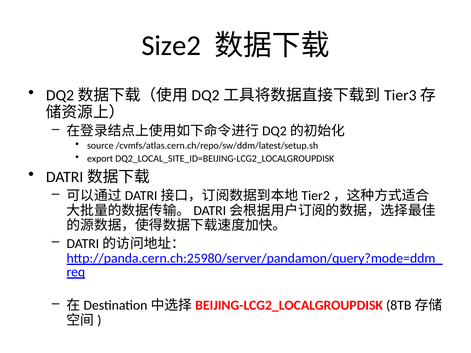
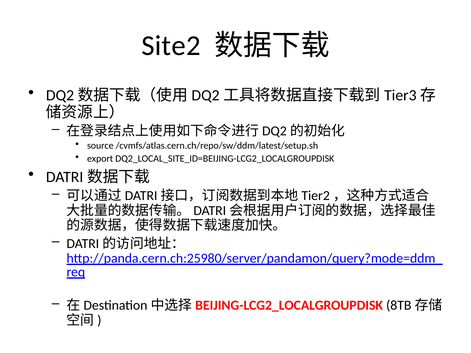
Size2: Size2 -> Site2 (171, 46)
